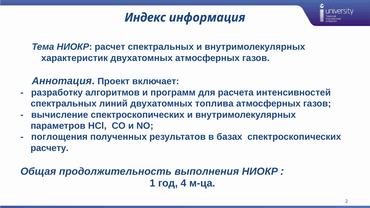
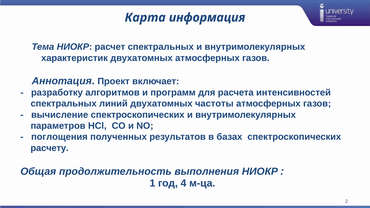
Индекс: Индекс -> Карта (145, 18)
топлива: топлива -> частоты (214, 104)
